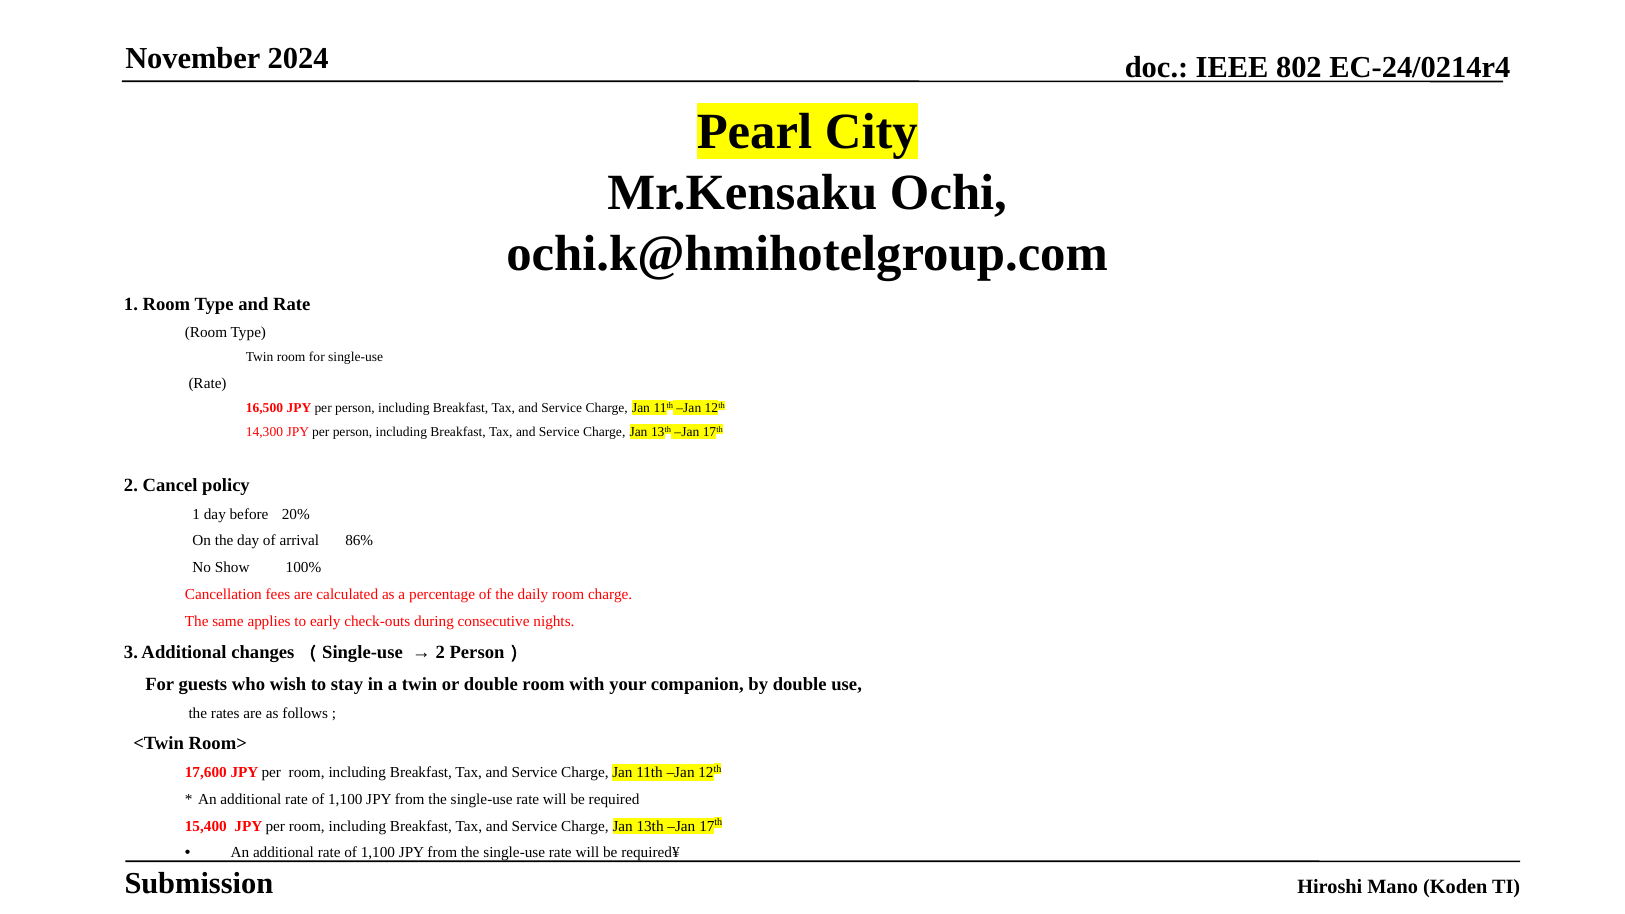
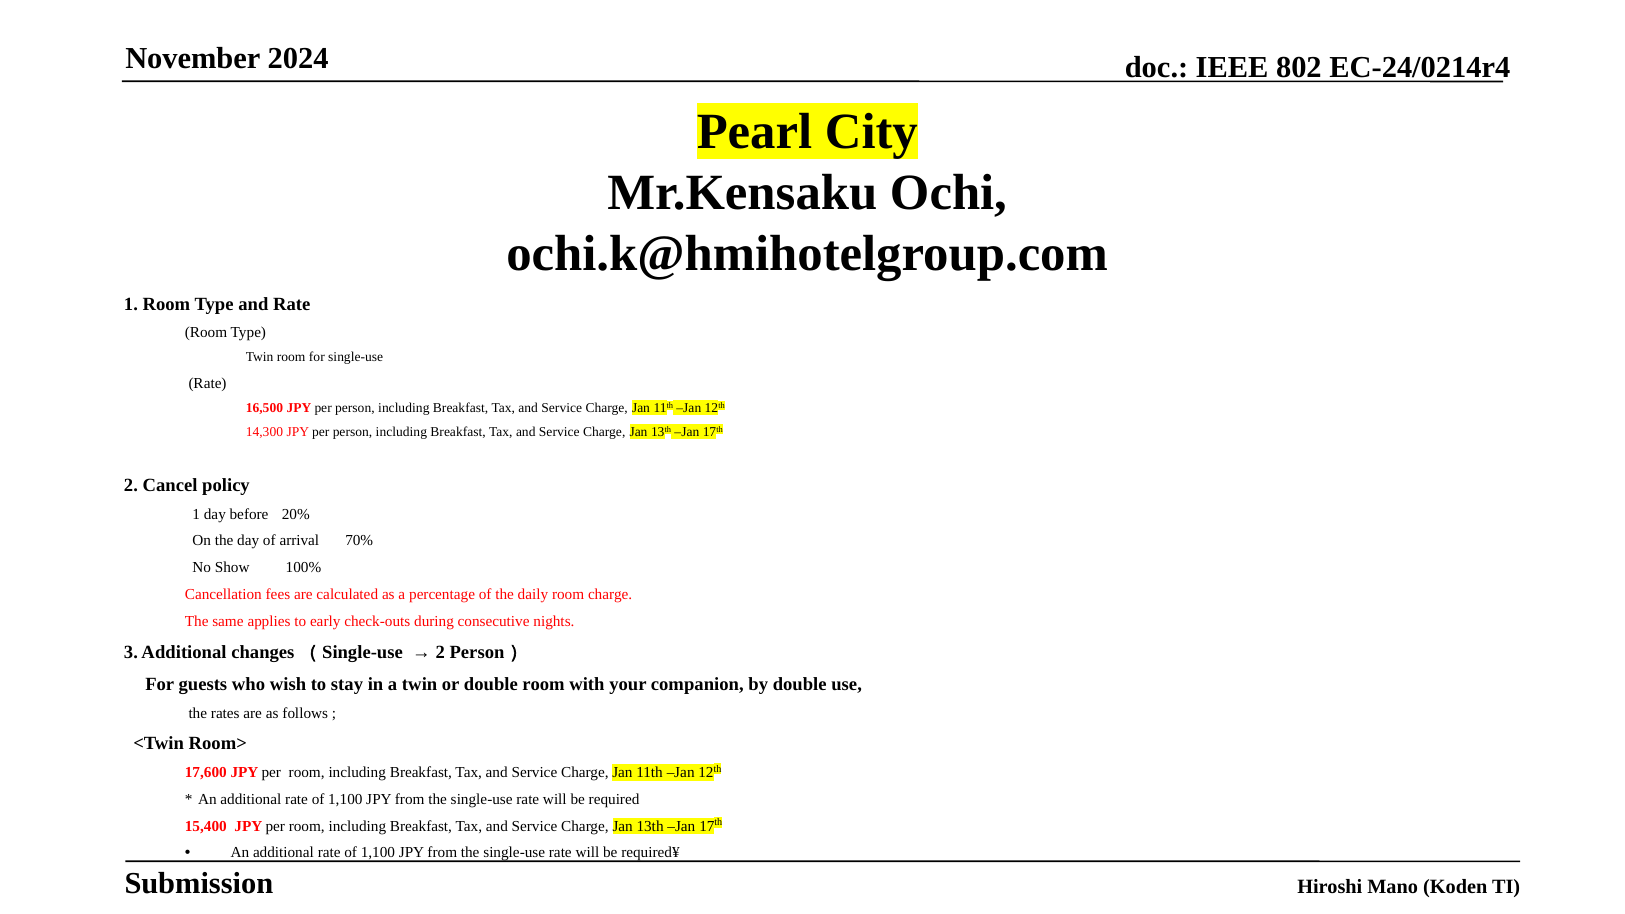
86%: 86% -> 70% (359, 541)
